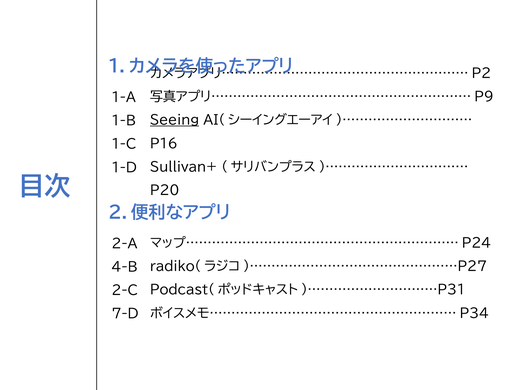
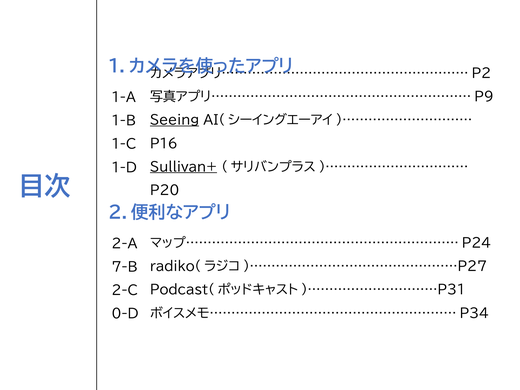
Sullivan+ underline: none -> present (183, 167)
4-B: 4-B -> 7-B (125, 267)
7-D: 7-D -> 0-D (125, 314)
